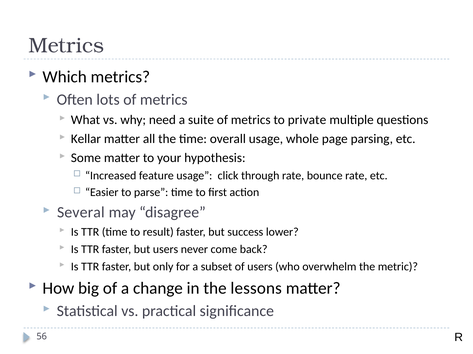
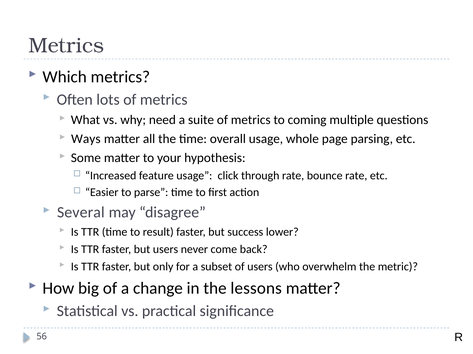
private: private -> coming (307, 120)
Kellar: Kellar -> Ways (86, 139)
